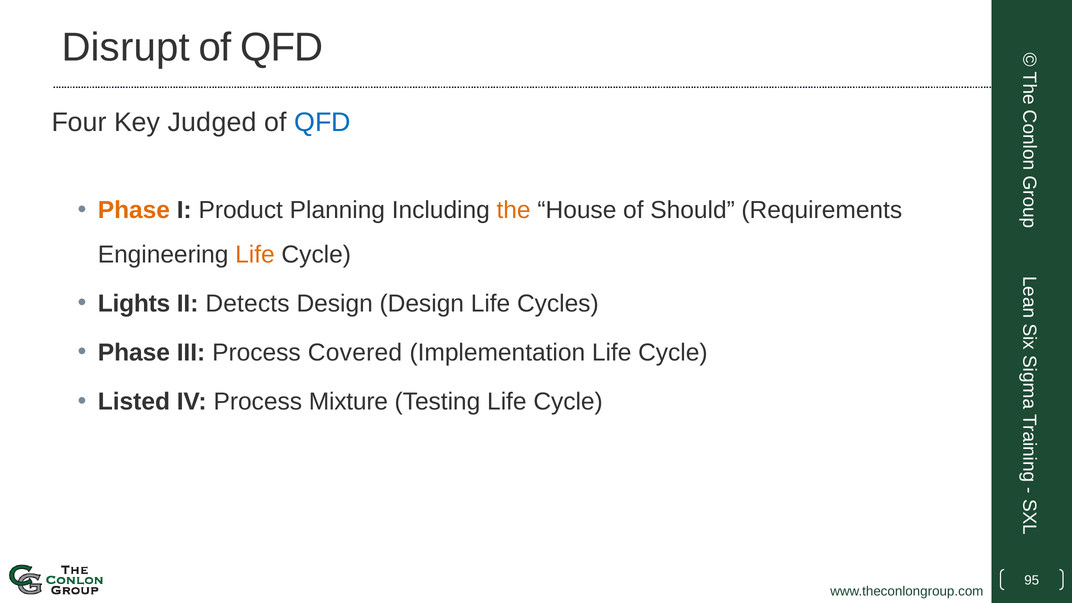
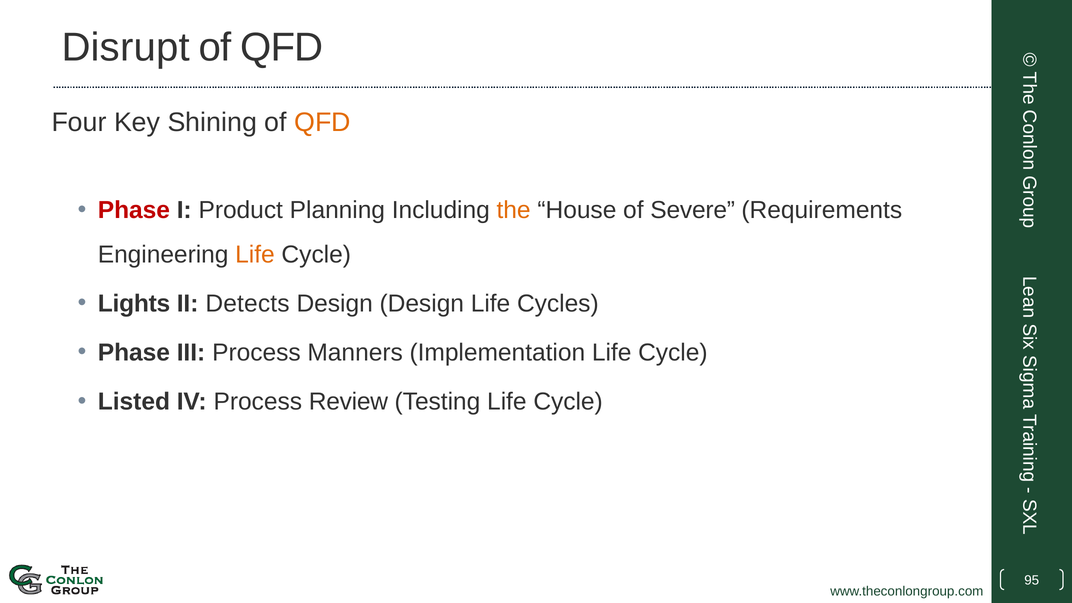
Judged: Judged -> Shining (212, 122)
QFD colour: blue -> orange (323, 122)
Phase colour: orange -> red (134, 210)
Should: Should -> Severe (693, 210)
Covered: Covered -> Manners (355, 353)
Mixture: Mixture -> Review (348, 402)
